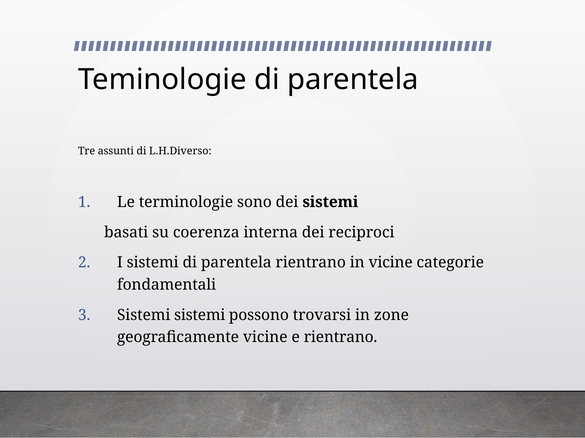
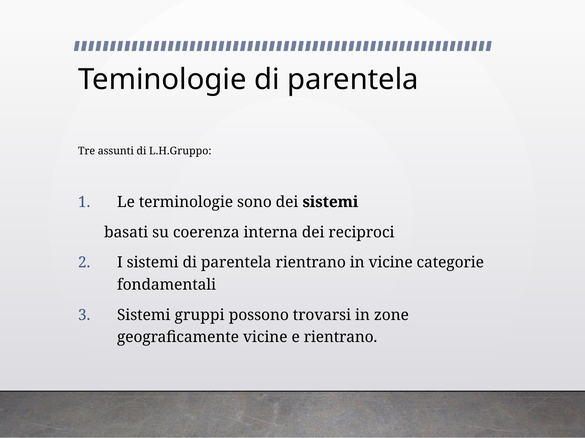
L.H.Diverso: L.H.Diverso -> L.H.Gruppo (180, 151)
Sistemi sistemi: sistemi -> gruppi (200, 316)
